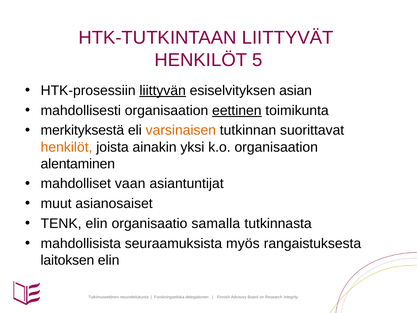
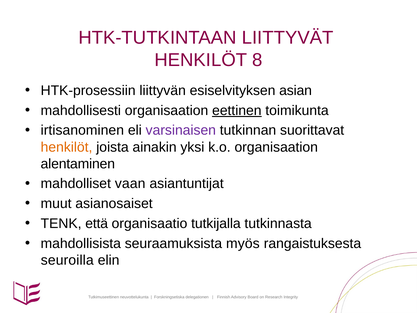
5: 5 -> 8 (257, 60)
liittyvän underline: present -> none (163, 90)
merkityksestä: merkityksestä -> irtisanominen (82, 130)
varsinaisen colour: orange -> purple (181, 130)
TENK elin: elin -> että (97, 223)
samalla: samalla -> tutkijalla (216, 223)
laitoksen: laitoksen -> seuroilla (67, 260)
